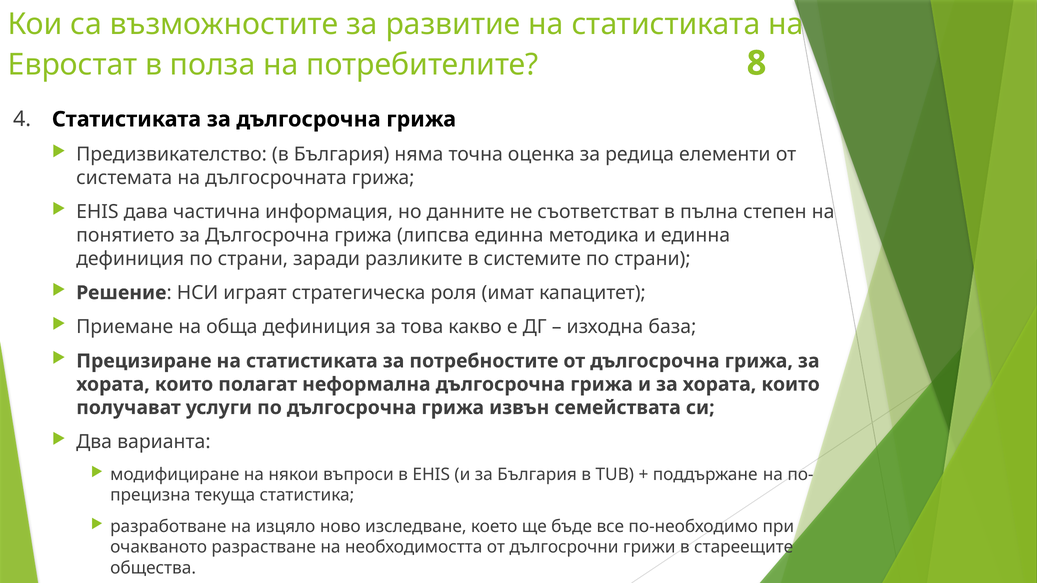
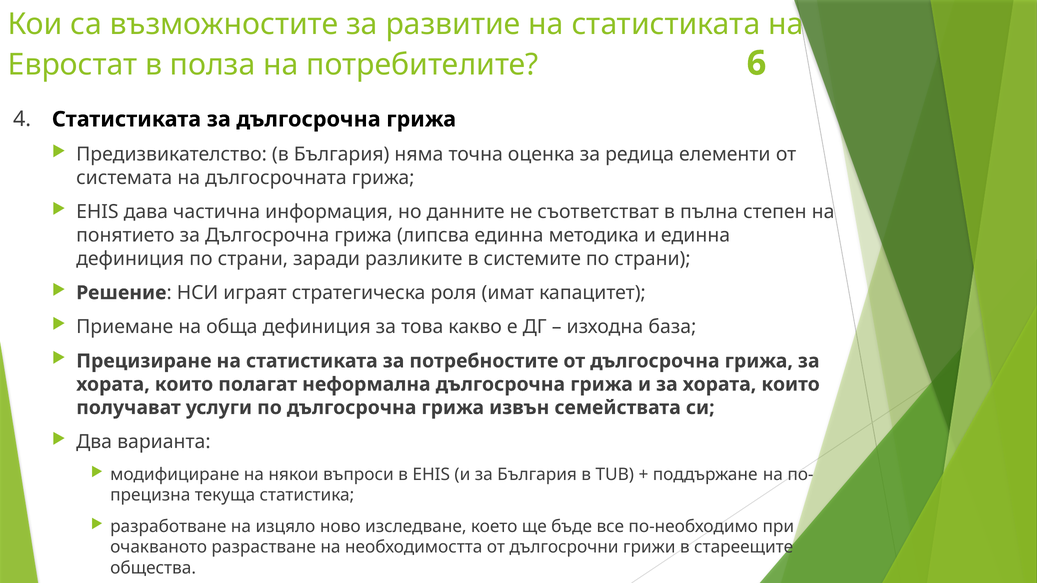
8: 8 -> 6 (757, 63)
